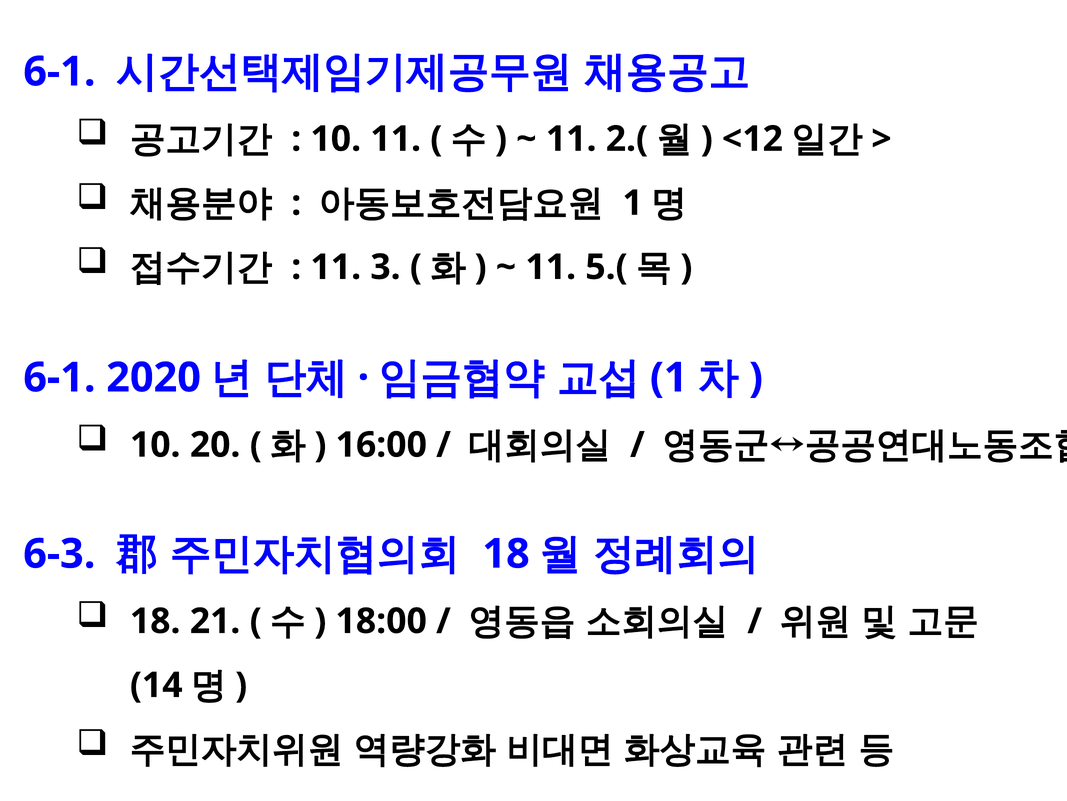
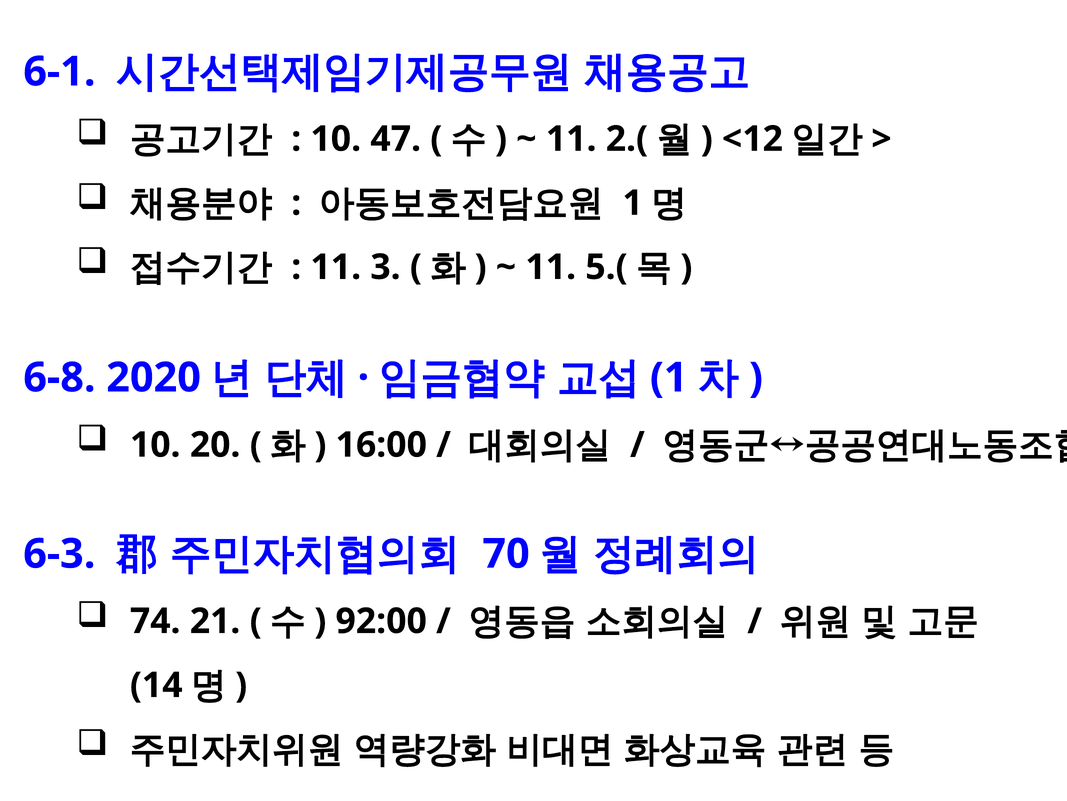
10 11: 11 -> 47 (396, 139)
6-1: 6-1 -> 6-8 (59, 377)
18: 18 -> 70 (506, 553)
18: 18 -> 74 (155, 621)
18:00: 18:00 -> 92:00 (381, 621)
